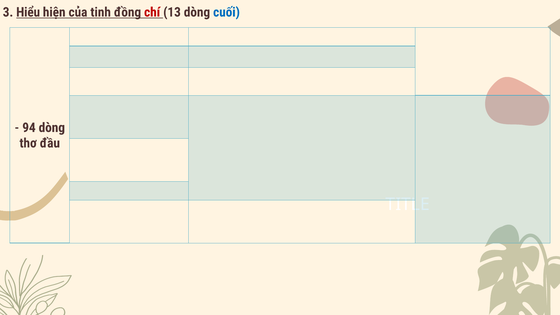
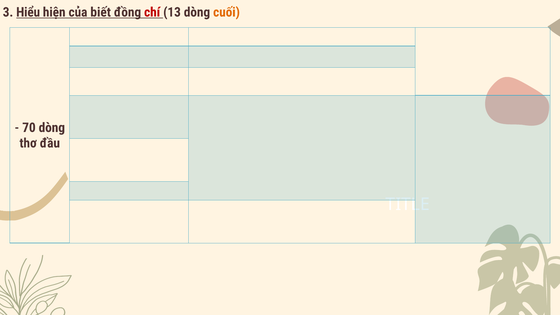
tinh: tinh -> biết (101, 12)
cuối colour: blue -> orange (227, 12)
94: 94 -> 70 (29, 128)
